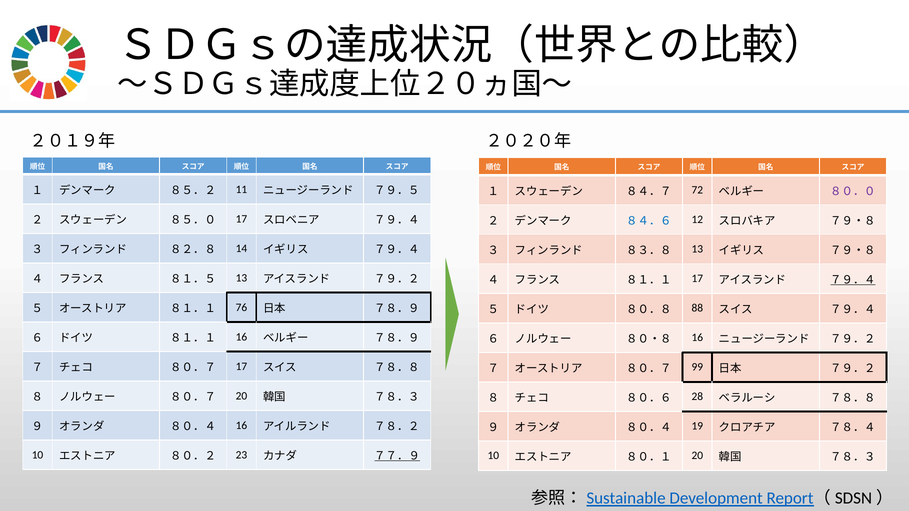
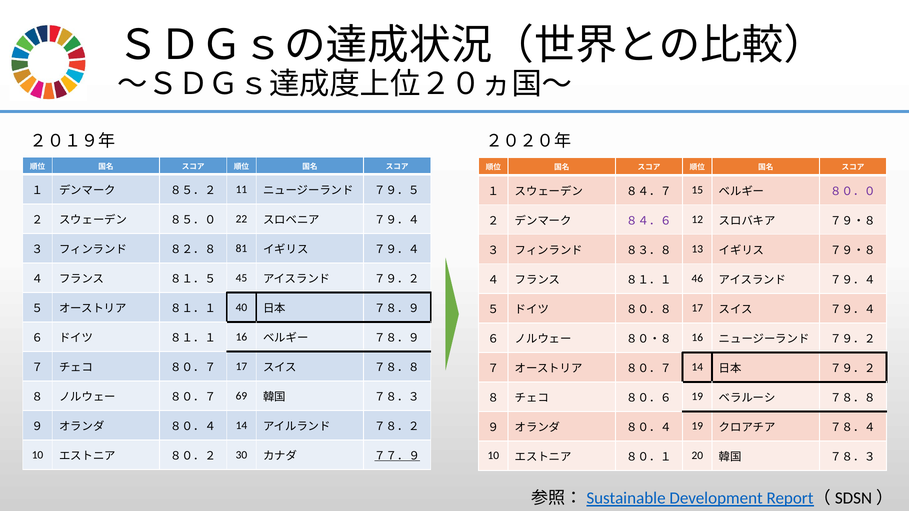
72: 72 -> 15 (697, 190)
８５．０ 17: 17 -> 22 (241, 219)
８４．６ colour: blue -> purple (649, 221)
14: 14 -> 81 (241, 248)
８１．５ 13: 13 -> 45 (241, 278)
８１．１ 17: 17 -> 46 (697, 279)
７９．４ underline: present -> none (853, 280)
76: 76 -> 40 (241, 308)
８０．８ 88: 88 -> 17 (697, 308)
８０．７ 99: 99 -> 14 (697, 367)
８０．７ 20: 20 -> 69 (241, 396)
８０．６ 28: 28 -> 19 (697, 397)
８０．４ 16: 16 -> 14 (241, 426)
23: 23 -> 30 (241, 455)
